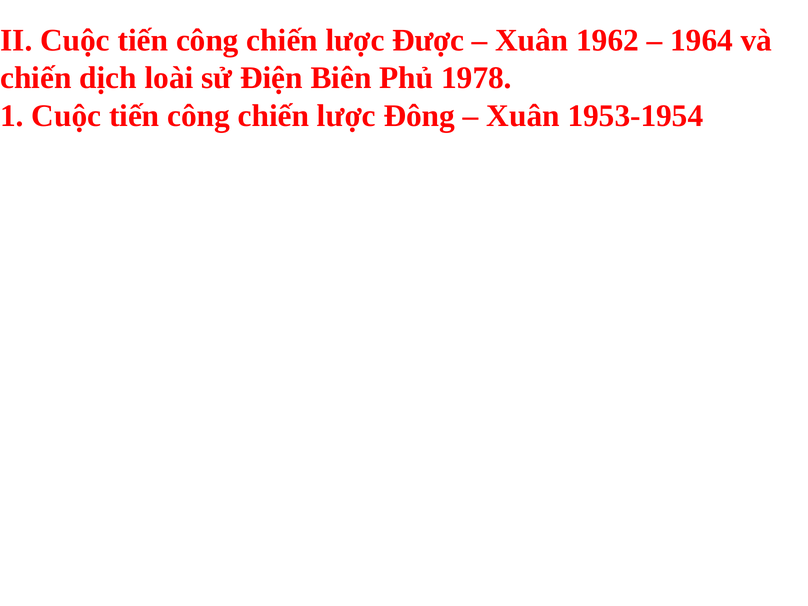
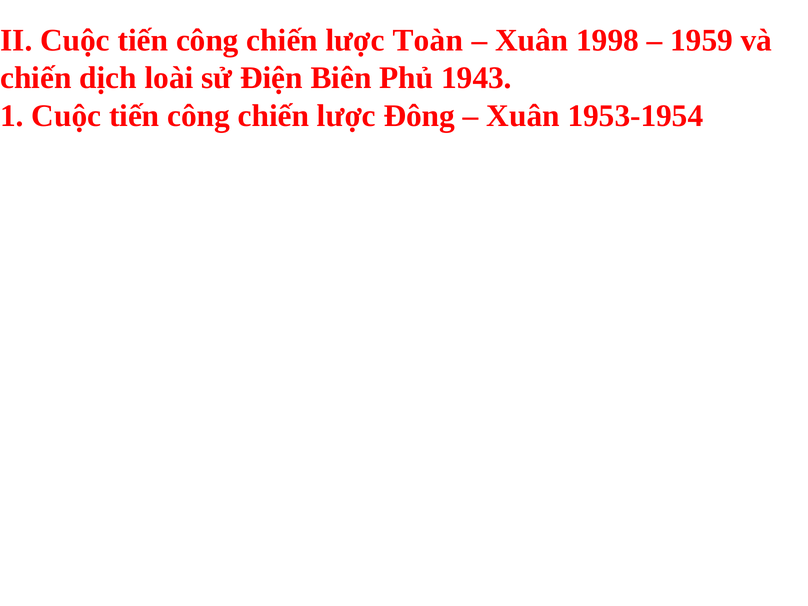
Được: Được -> Toàn (428, 40)
1962: 1962 -> 1998 (608, 40)
1964: 1964 -> 1959 (702, 40)
1978: 1978 -> 1943 (477, 78)
